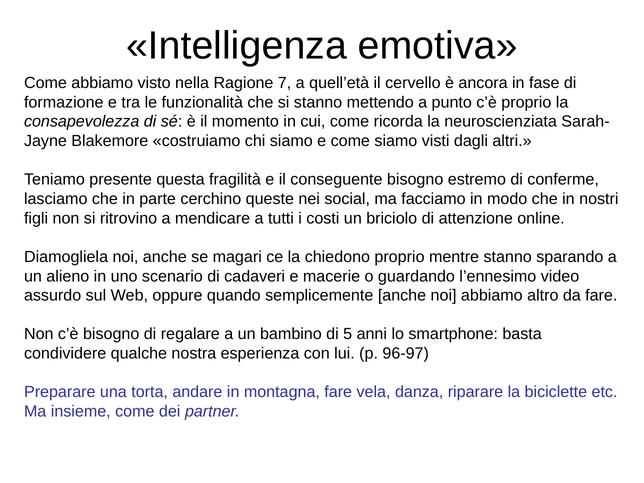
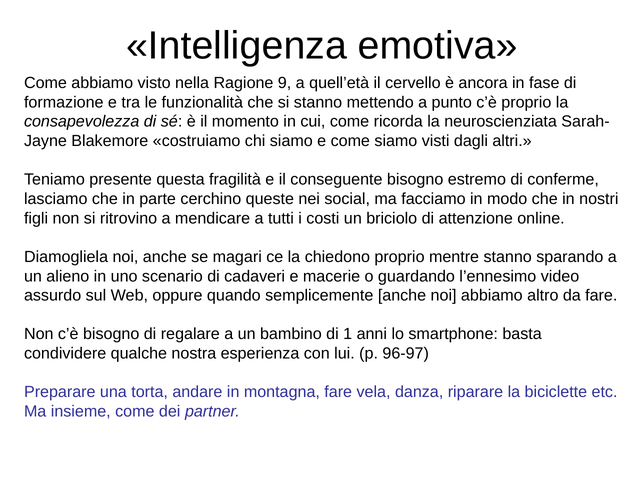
7: 7 -> 9 (285, 83)
5: 5 -> 1 (348, 334)
